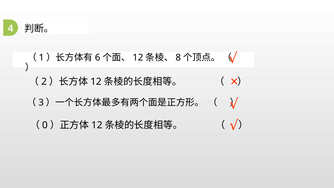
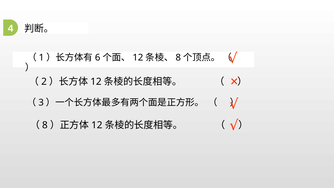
0: 0 -> 8 (45, 125)
